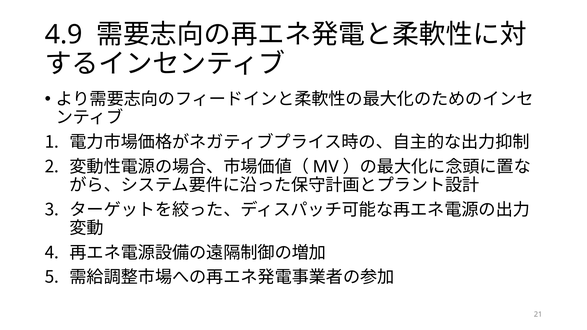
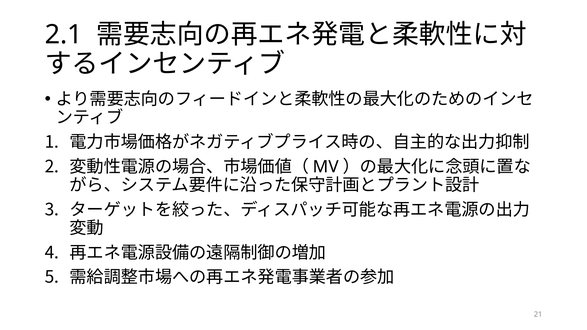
4.9: 4.9 -> 2.1 (64, 35)
